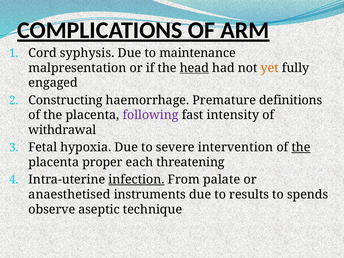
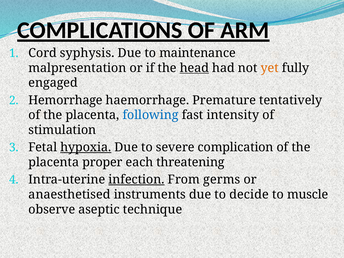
Constructing: Constructing -> Hemorrhage (66, 100)
definitions: definitions -> tentatively (291, 100)
following colour: purple -> blue (151, 115)
withdrawal: withdrawal -> stimulation (62, 130)
hypoxia underline: none -> present (86, 147)
intervention: intervention -> complication (236, 147)
the underline: present -> none (301, 147)
palate: palate -> germs (222, 180)
results: results -> decide (249, 195)
spends: spends -> muscle (308, 195)
